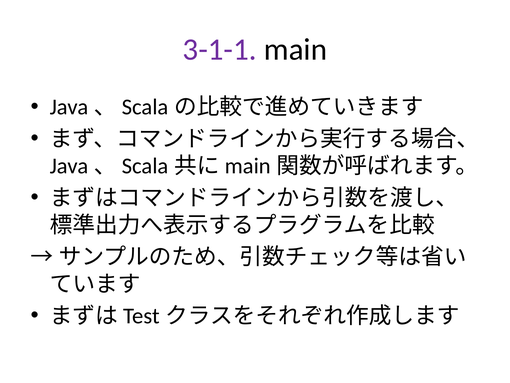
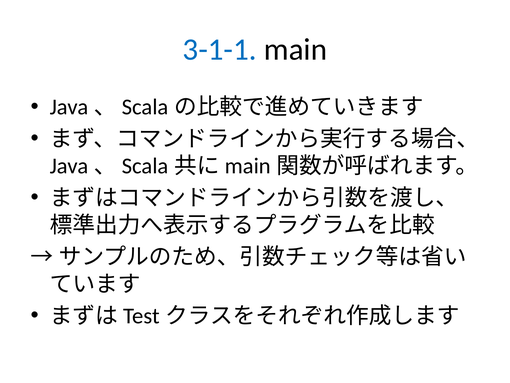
3-1-1 colour: purple -> blue (220, 49)
